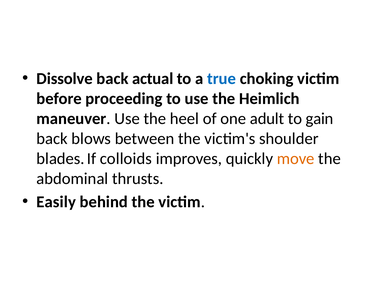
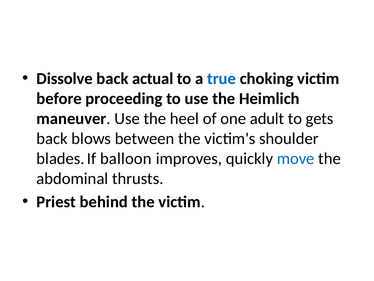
gain: gain -> gets (320, 118)
colloids: colloids -> balloon (126, 158)
move colour: orange -> blue (296, 158)
Easily: Easily -> Priest (56, 201)
